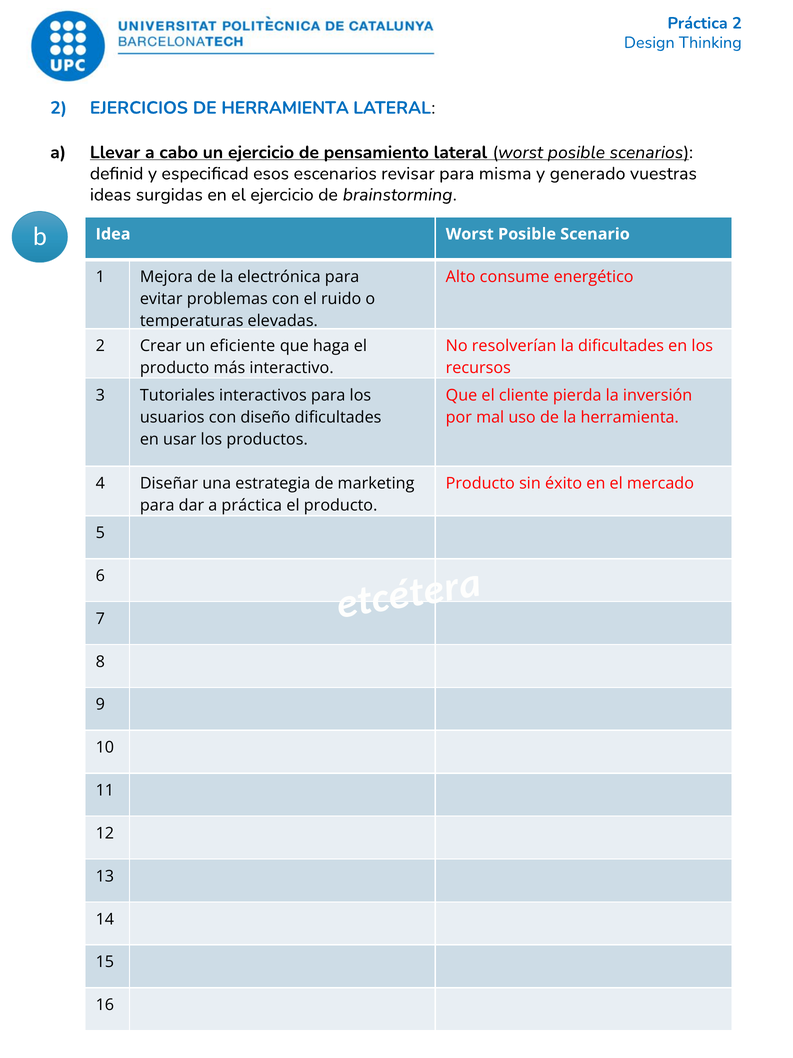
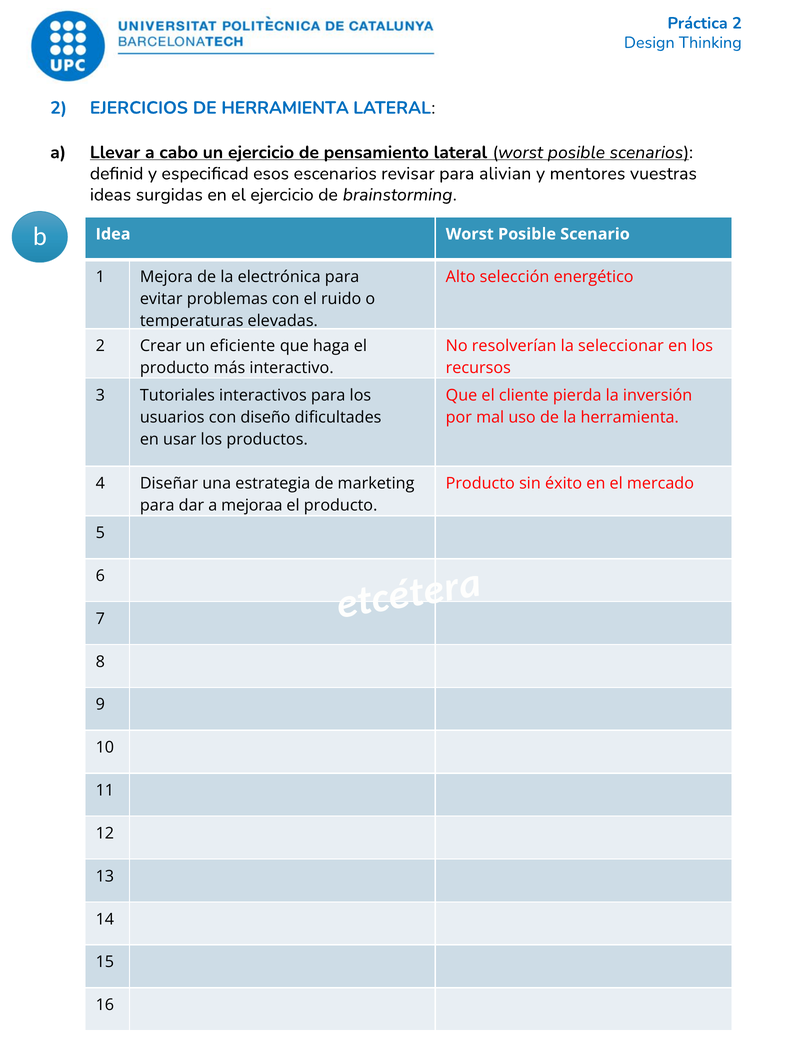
misma: misma -> alivian (505, 173)
generado: generado -> mentores (588, 173)
consume: consume -> selección (515, 277)
la dificultades: dificultades -> seleccionar (621, 346)
a práctica: práctica -> mejoraa (252, 505)
